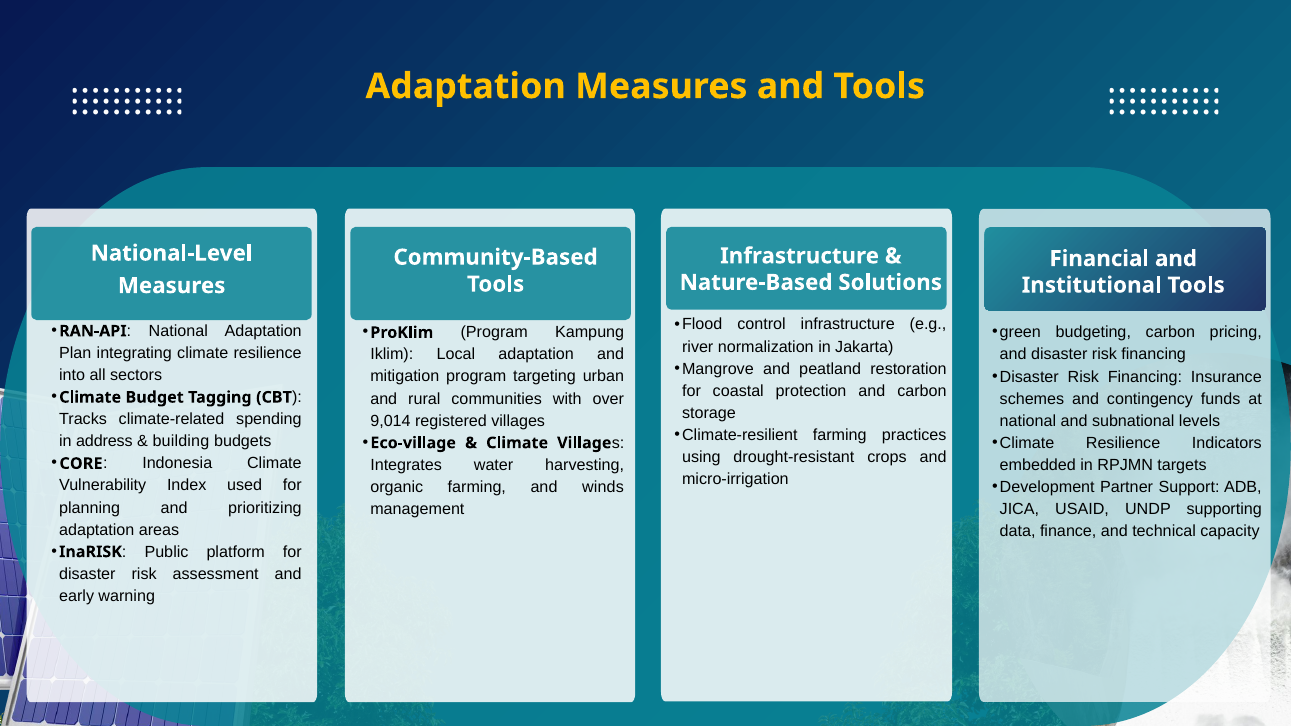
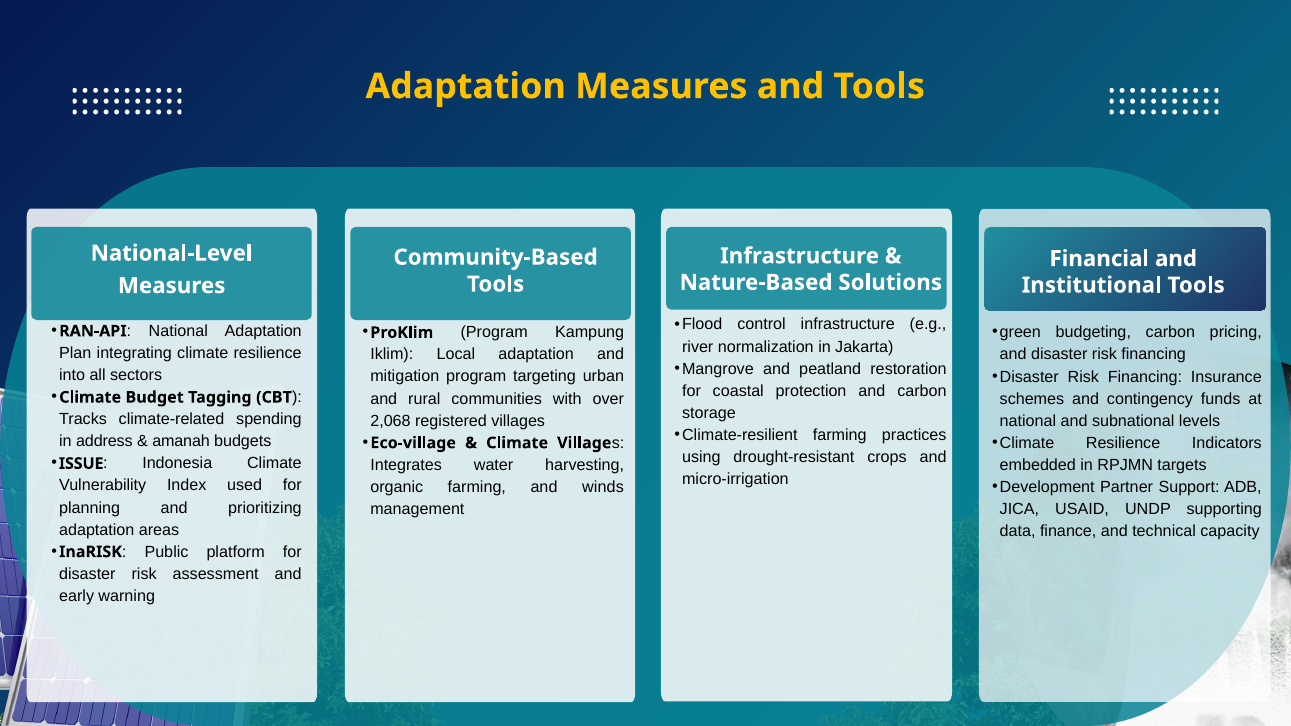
9,014: 9,014 -> 2,068 (390, 421)
building: building -> amanah (181, 442)
CORE: CORE -> ISSUE (81, 464)
